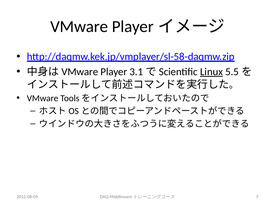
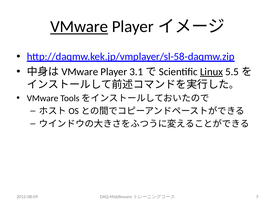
VMware underline: none -> present (79, 27)
